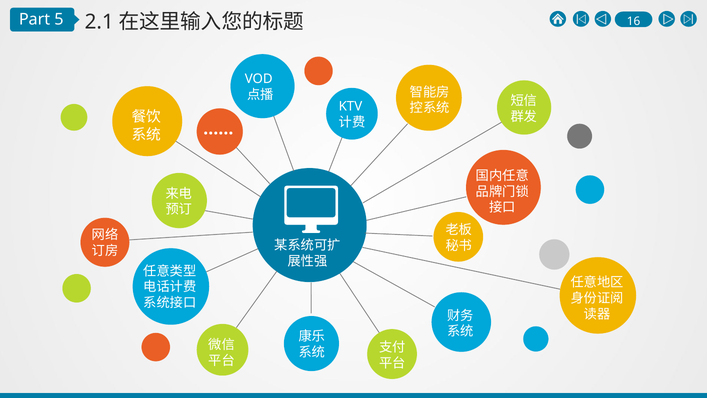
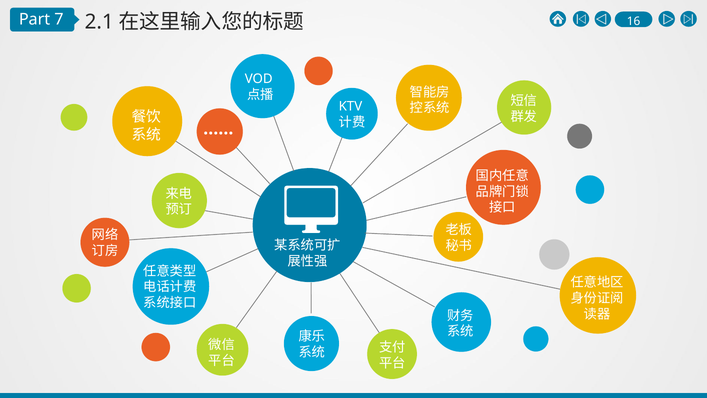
5: 5 -> 7 (59, 20)
